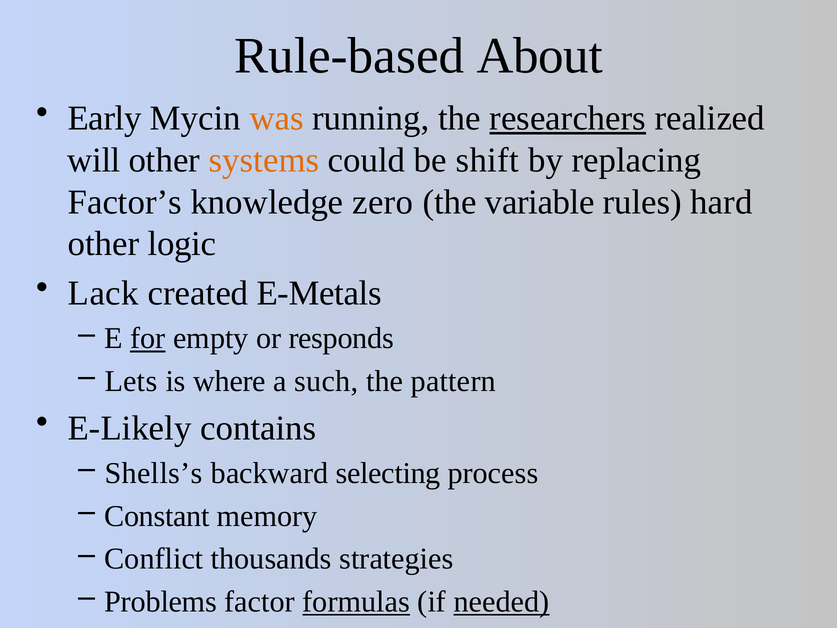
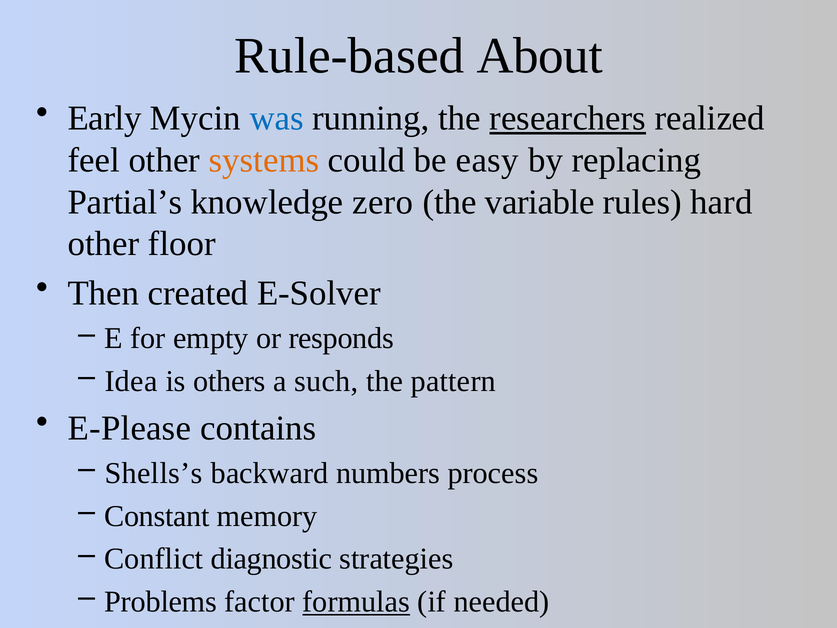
was colour: orange -> blue (277, 118)
will: will -> feel (94, 160)
shift: shift -> easy (487, 160)
Factor’s: Factor’s -> Partial’s (125, 202)
logic: logic -> floor (182, 244)
Lack: Lack -> Then (103, 293)
E-Metals: E-Metals -> E-Solver (319, 293)
for underline: present -> none (148, 338)
Lets: Lets -> Idea (131, 381)
where: where -> others (230, 381)
E-Likely: E-Likely -> E-Please (129, 428)
selecting: selecting -> numbers (388, 473)
thousands: thousands -> diagnostic (271, 559)
needed underline: present -> none (501, 601)
